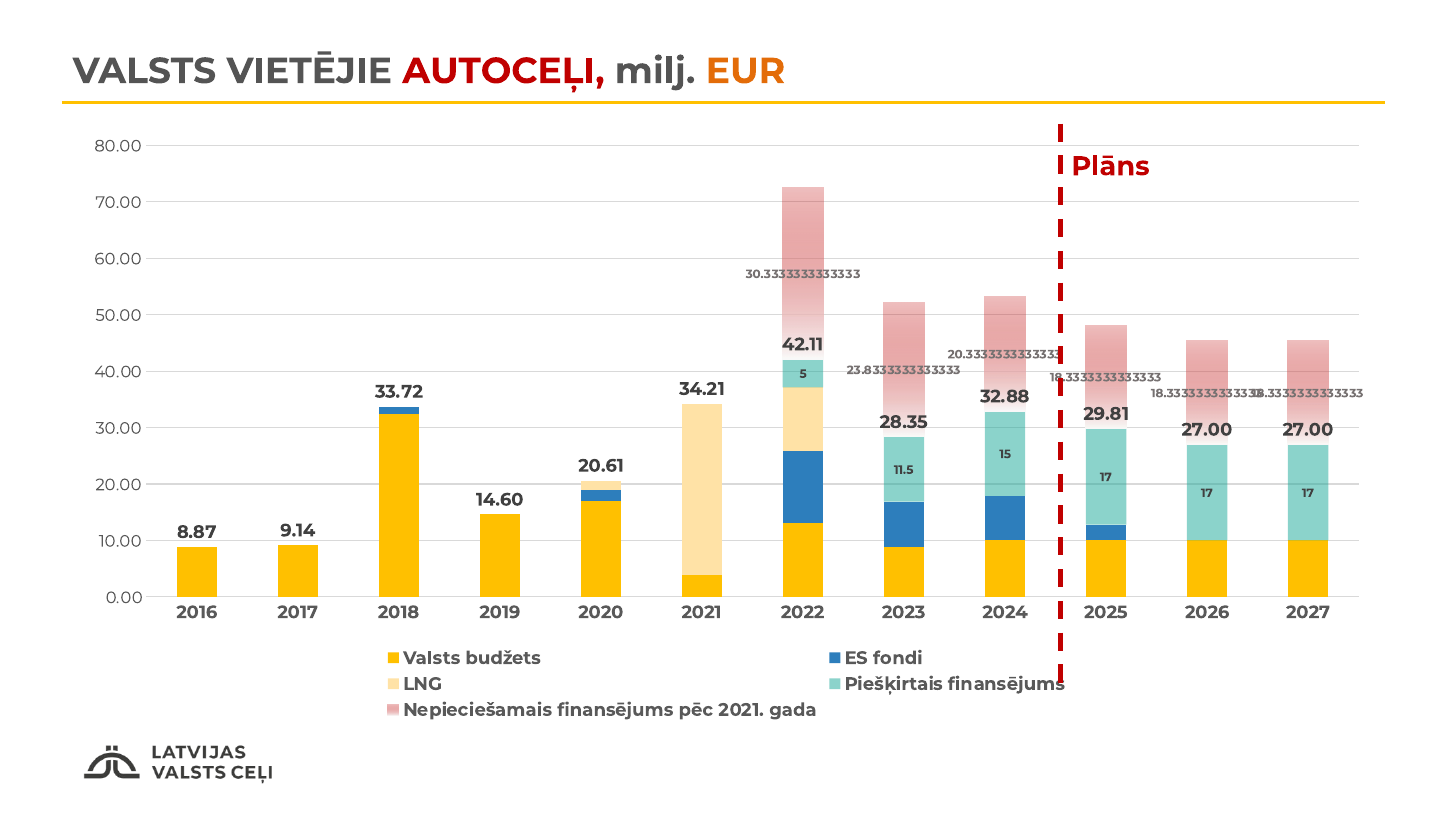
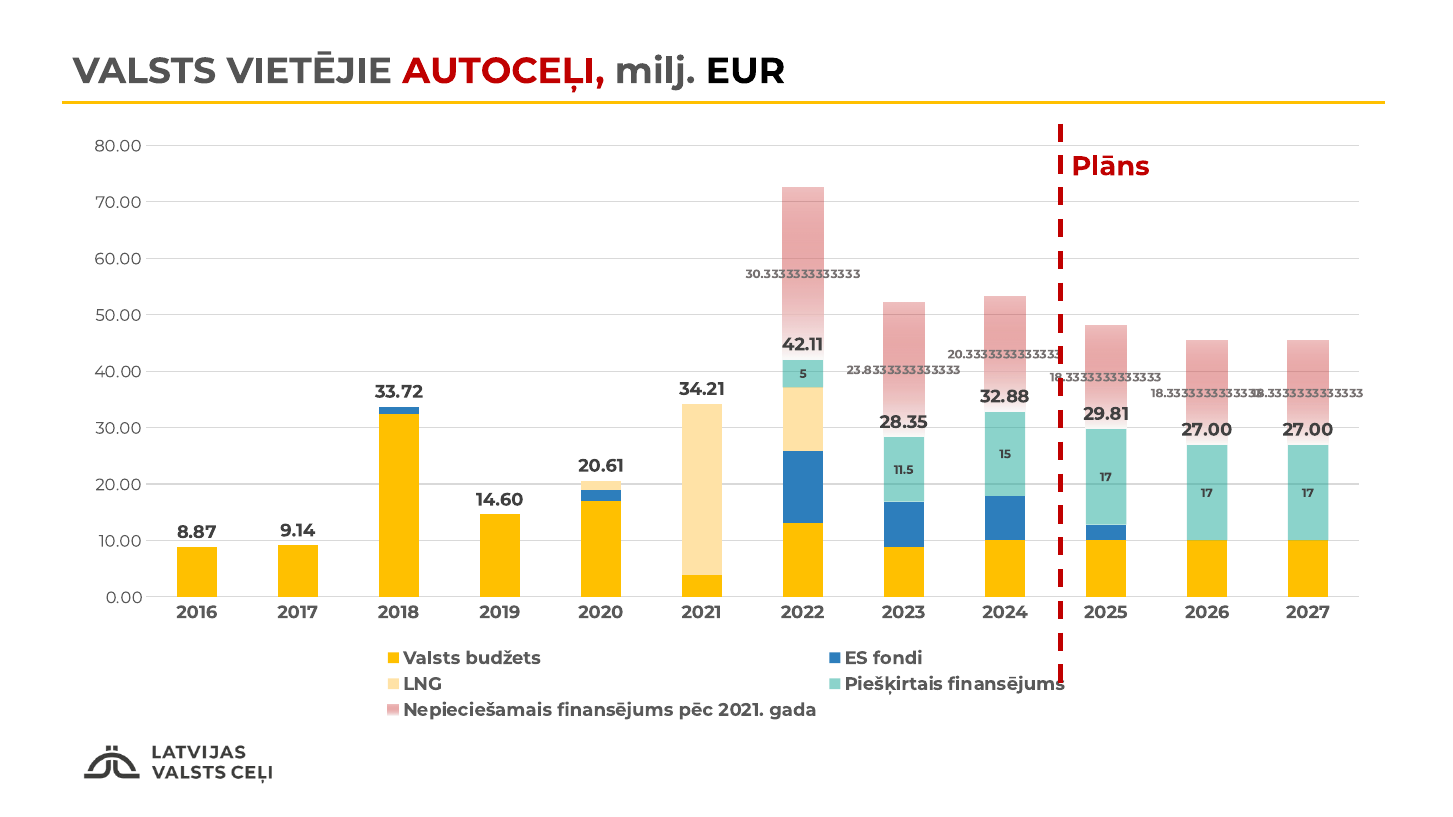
EUR colour: orange -> black (745, 71)
